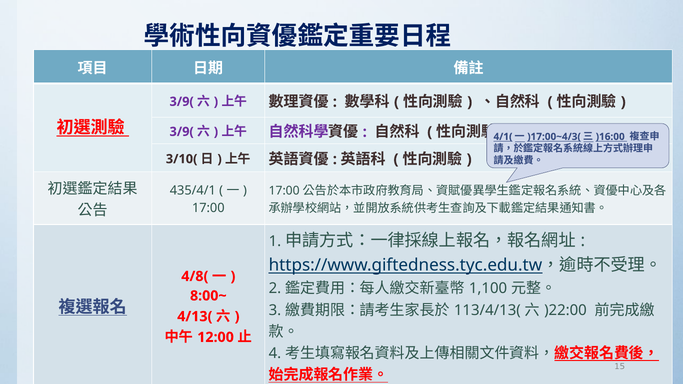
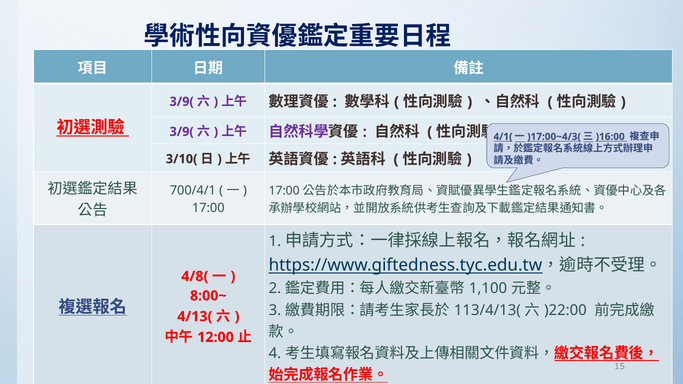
435/4/1: 435/4/1 -> 700/4/1 (193, 191)
